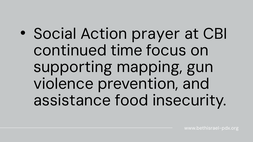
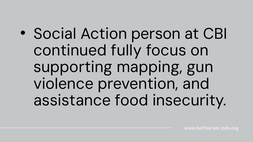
prayer: prayer -> person (156, 34)
time: time -> fully (126, 50)
